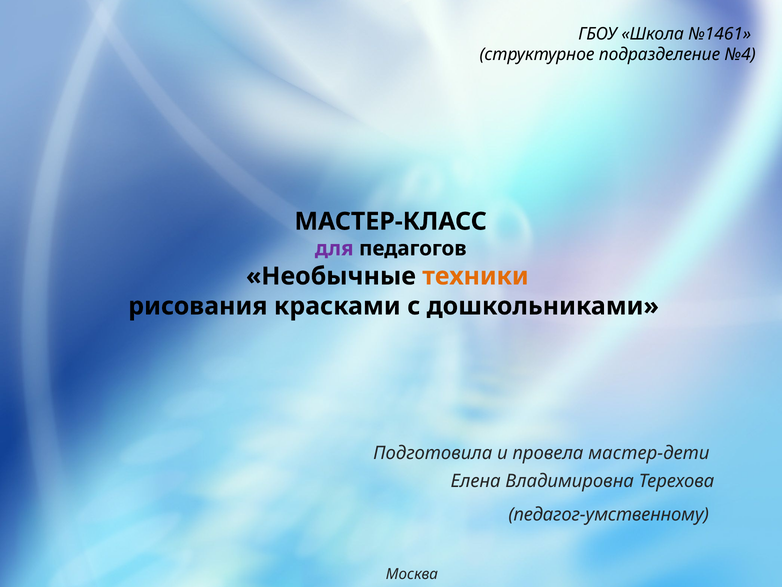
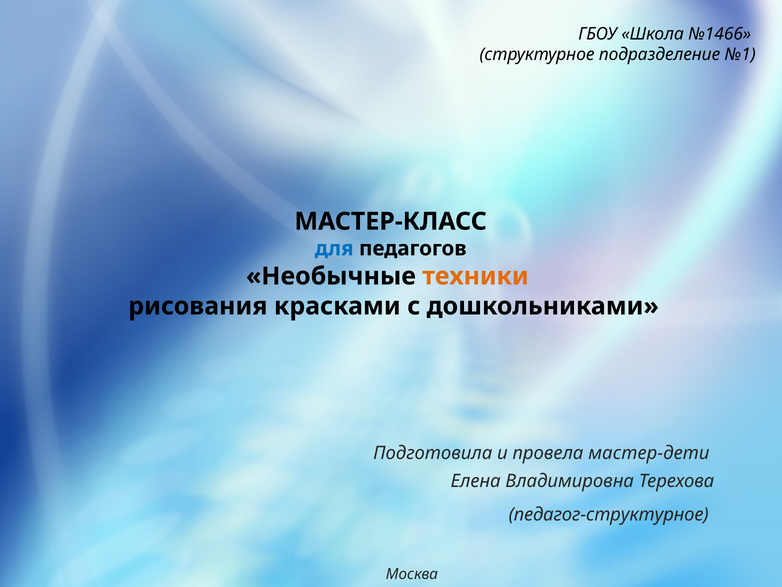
№1461: №1461 -> №1466 (720, 34)
№4: №4 -> №1 (740, 55)
для colour: purple -> blue (334, 248)
педагог-умственному: педагог-умственному -> педагог-структурное (609, 514)
